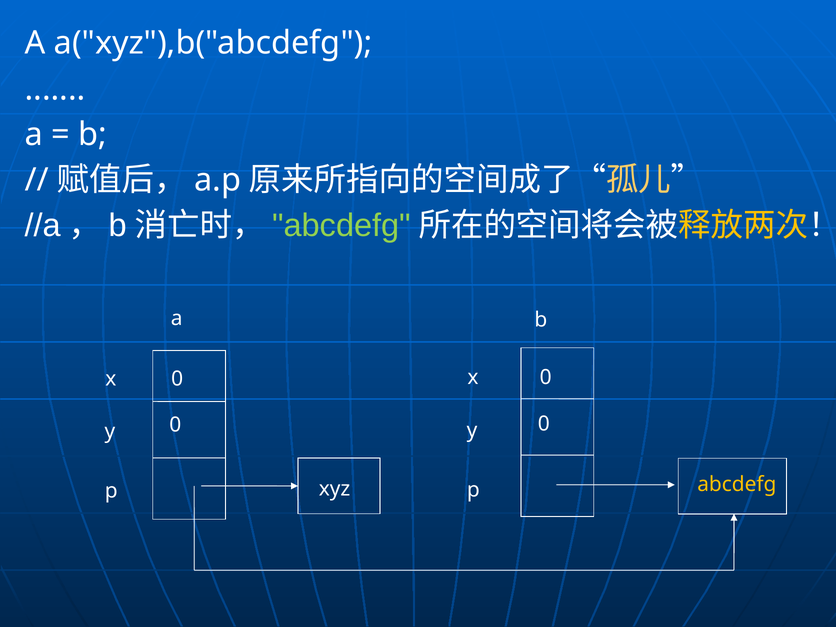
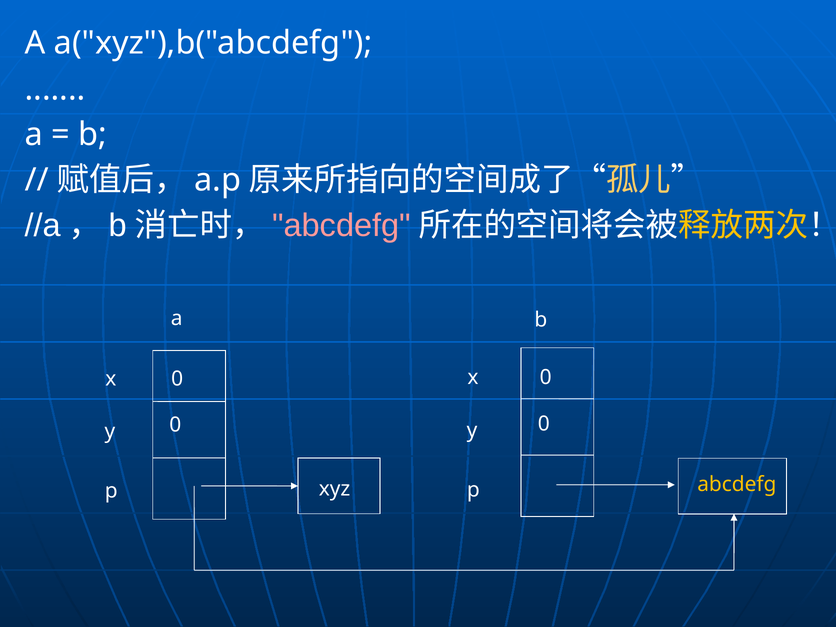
abcdefg colour: light green -> pink (341, 225)
